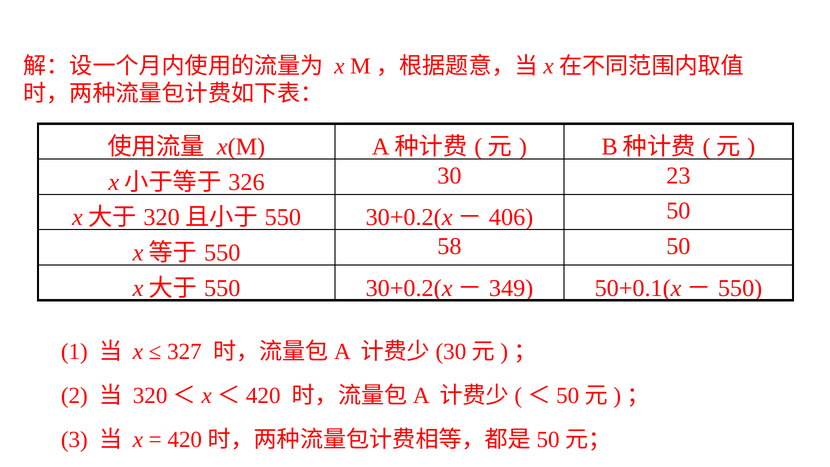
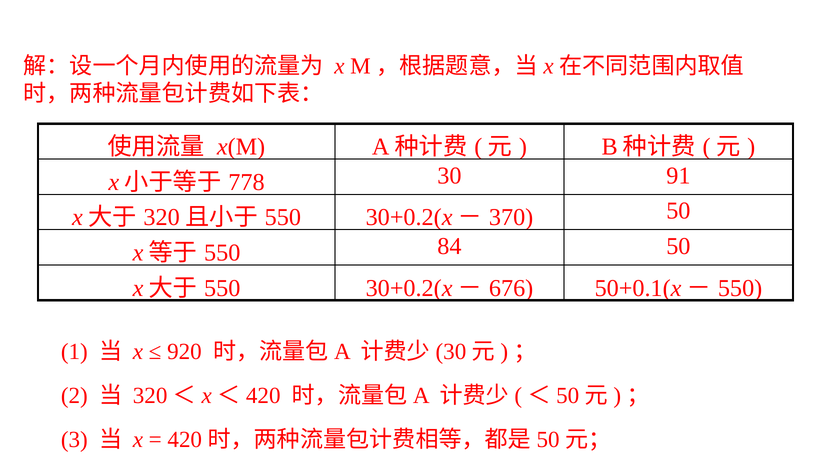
326: 326 -> 778 (246, 182)
23: 23 -> 91 (678, 176)
406: 406 -> 370 (511, 217)
58: 58 -> 84 (449, 246)
349: 349 -> 676 (511, 288)
327: 327 -> 920 (184, 352)
